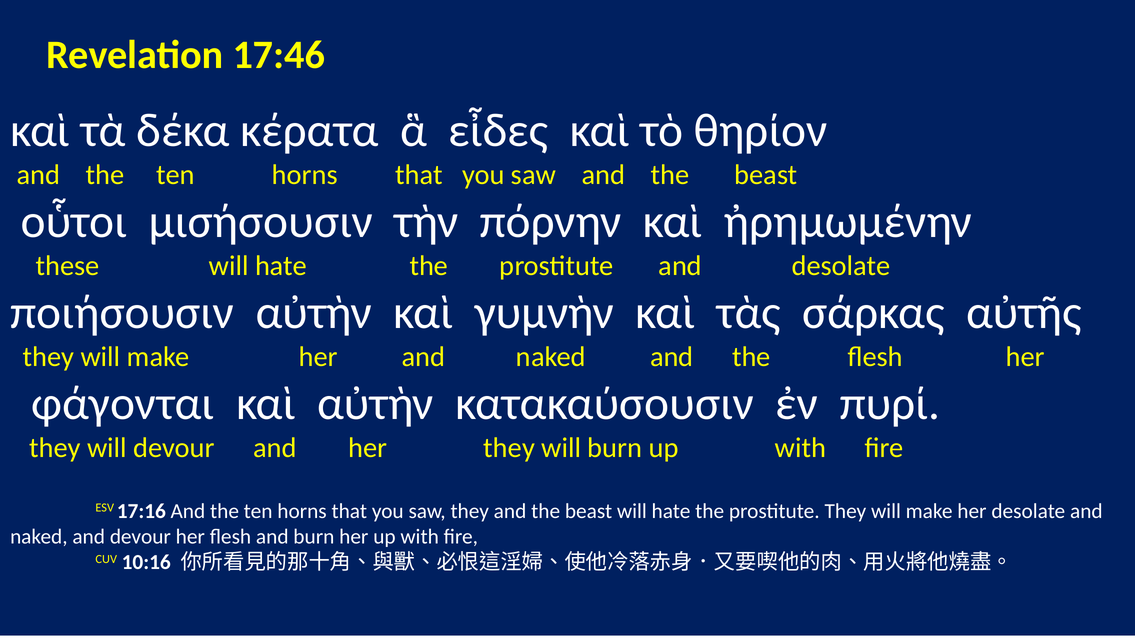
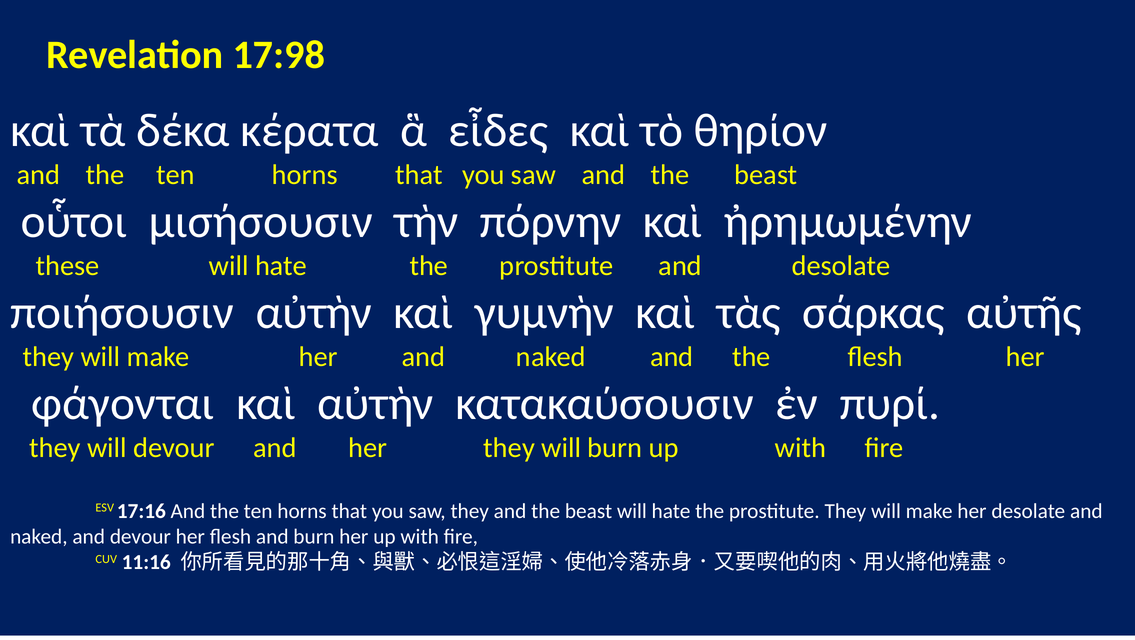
17:46: 17:46 -> 17:98 (279, 55)
10:16: 10:16 -> 11:16 (146, 562)
